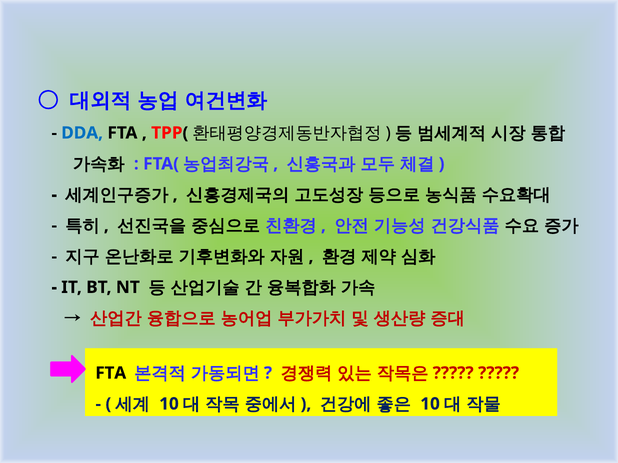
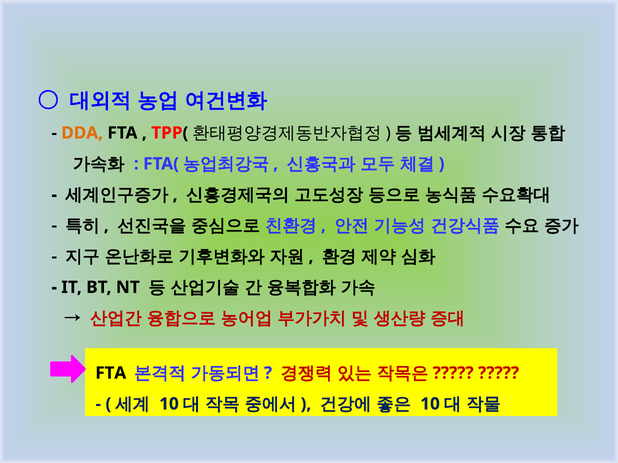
DDA colour: blue -> orange (82, 133)
